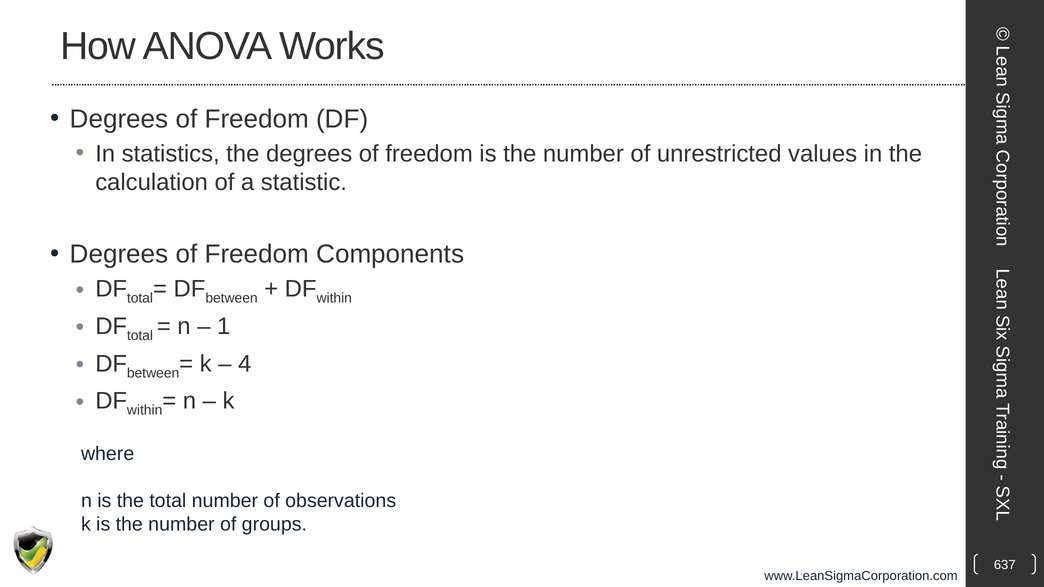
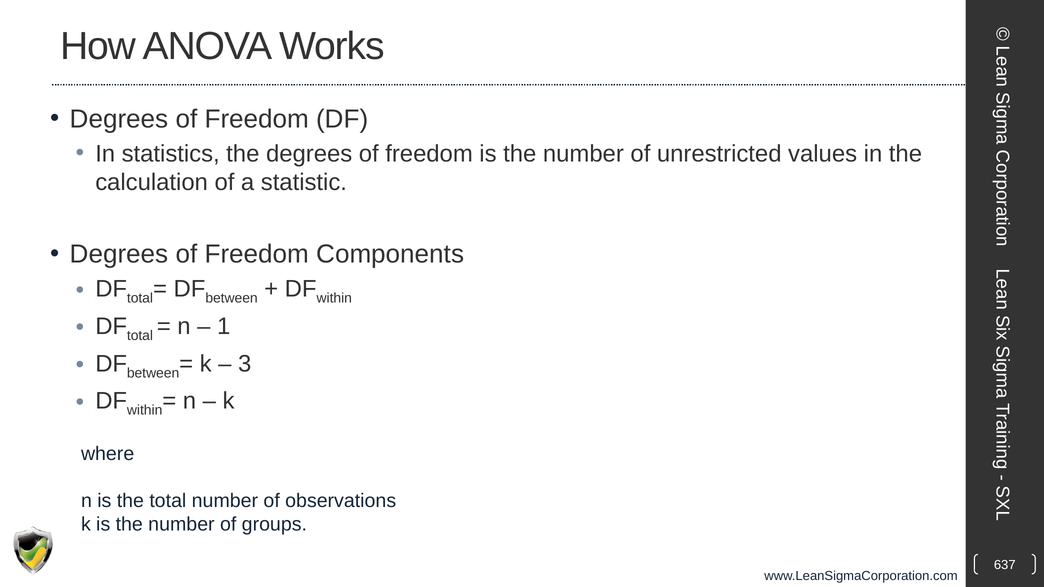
4: 4 -> 3 (245, 364)
